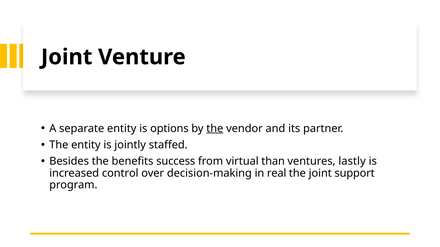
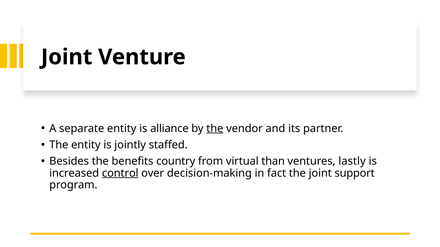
options: options -> alliance (169, 129)
success: success -> country (176, 162)
control underline: none -> present (120, 173)
real: real -> fact (277, 173)
